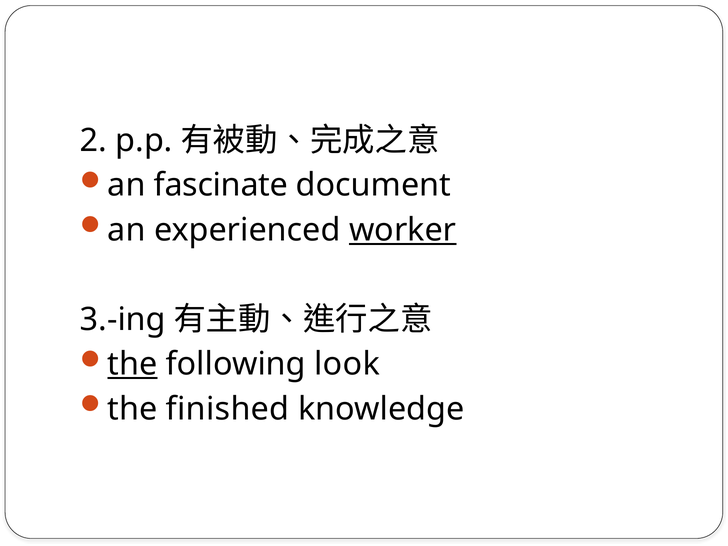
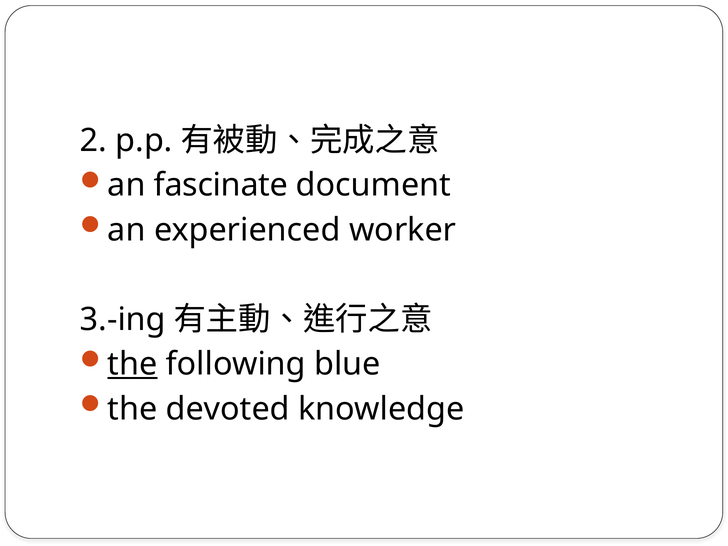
worker underline: present -> none (403, 230)
look: look -> blue (347, 364)
finished: finished -> devoted (228, 409)
